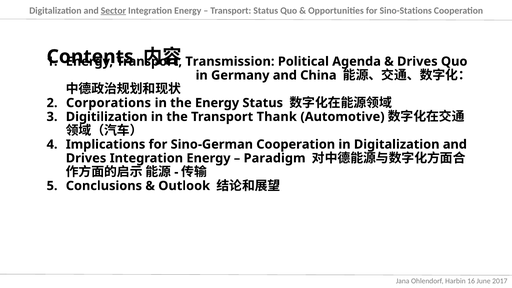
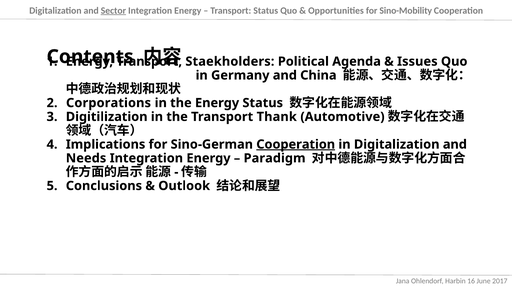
Sino-Stations: Sino-Stations -> Sino-Mobility (406, 11)
Transmission: Transmission -> Staekholders (230, 61)
Drives: Drives -> Issues (417, 61)
Cooperation underline: none -> present (296, 144)
Drives: Drives -> Needs (86, 158)
